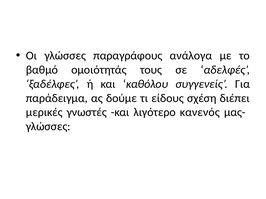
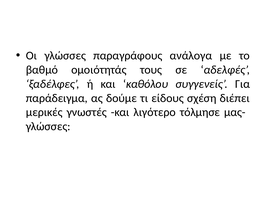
κανενός: κανενός -> τόλμησε (200, 113)
